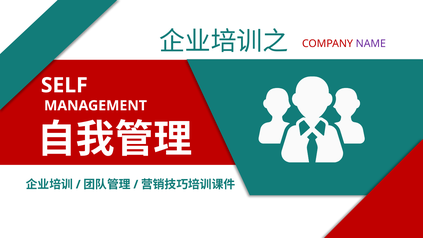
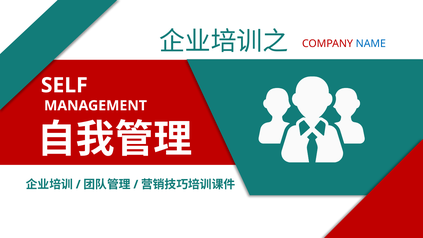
NAME colour: purple -> blue (371, 44)
